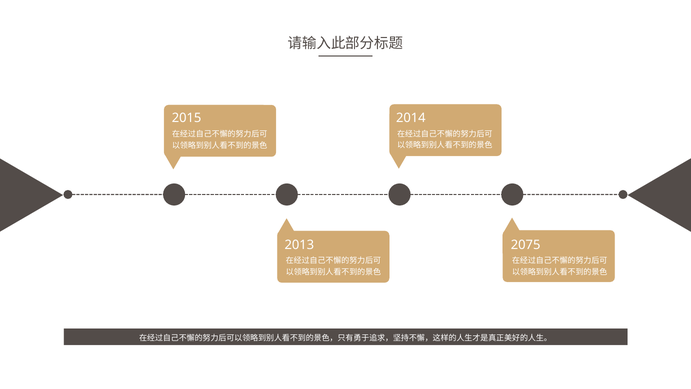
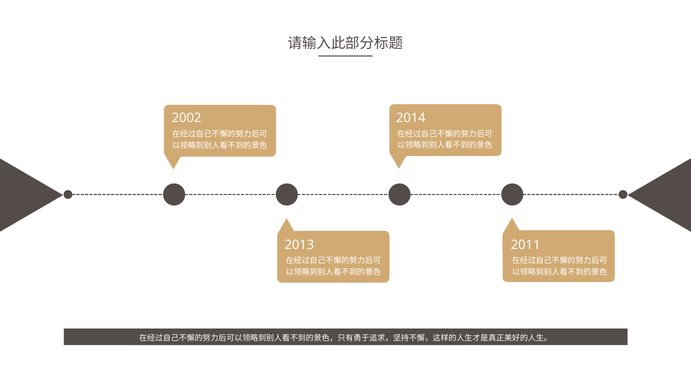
2015: 2015 -> 2002 (187, 118)
2075: 2075 -> 2011 (526, 245)
